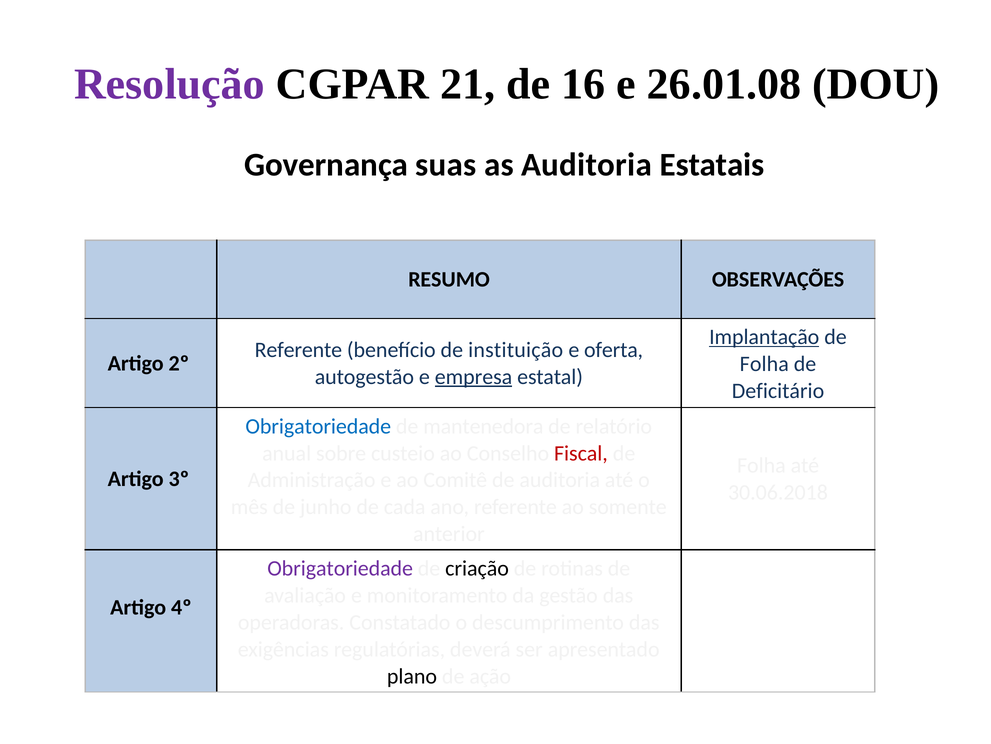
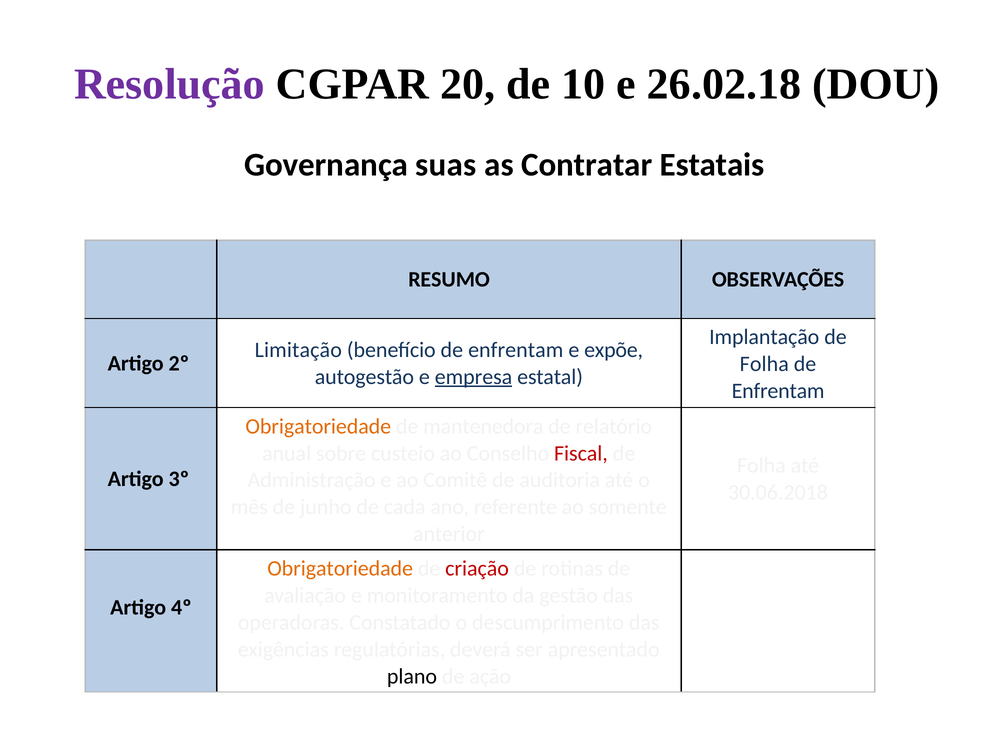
21: 21 -> 20 (468, 84)
16: 16 -> 10 (583, 84)
26.01.08: 26.01.08 -> 26.02.18 (724, 84)
as Auditoria: Auditoria -> Contratar (587, 164)
Implantação underline: present -> none (764, 337)
Referente: Referente -> Limitação (298, 349)
benefício de instituição: instituição -> enfrentam (516, 349)
oferta: oferta -> expõe (614, 349)
Deficitário: Deficitário -> Enfrentam (778, 391)
Obrigatoriedade colour: blue -> orange (318, 426)
Obrigatoriedade colour: purple -> orange (340, 568)
criação colour: black -> red (477, 568)
